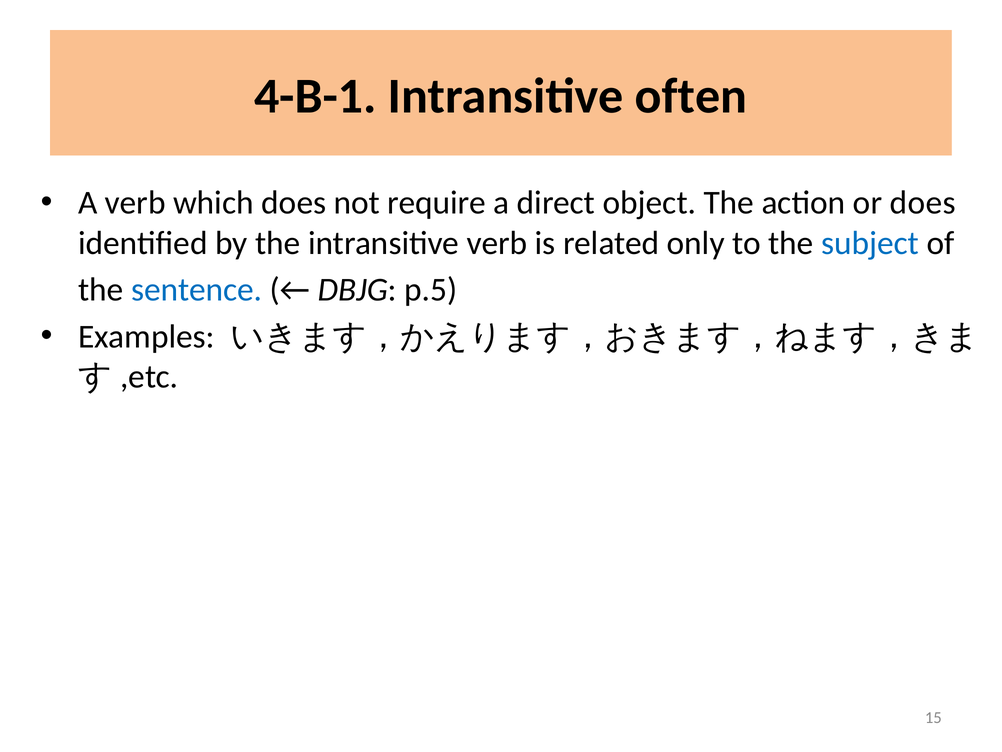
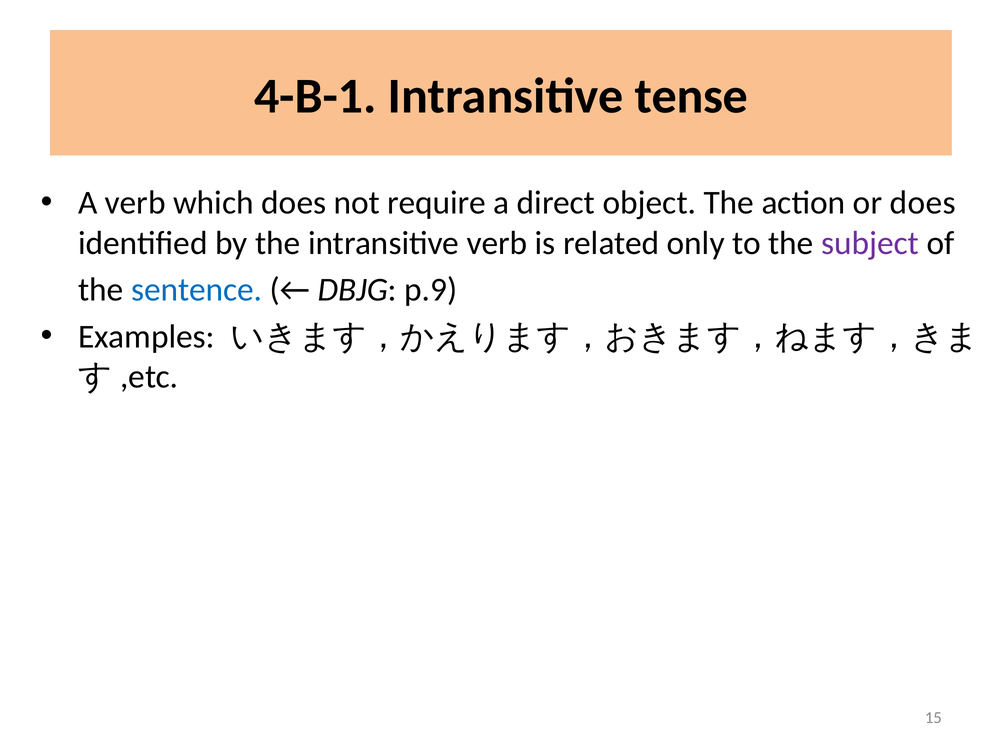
often: often -> tense (691, 96)
subject colour: blue -> purple (870, 243)
p.5: p.5 -> p.9 (431, 290)
